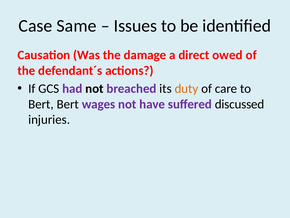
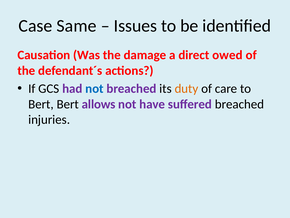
not colour: black -> blue (94, 88)
wages: wages -> allows (99, 104)
suffered discussed: discussed -> breached (239, 104)
